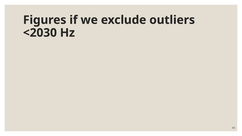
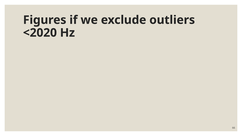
<2030: <2030 -> <2020 (40, 33)
